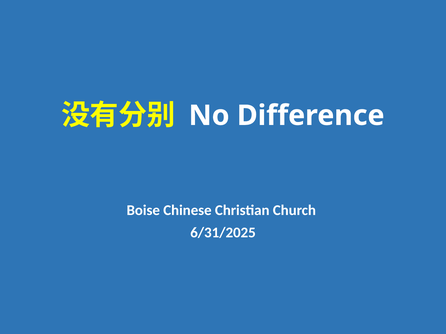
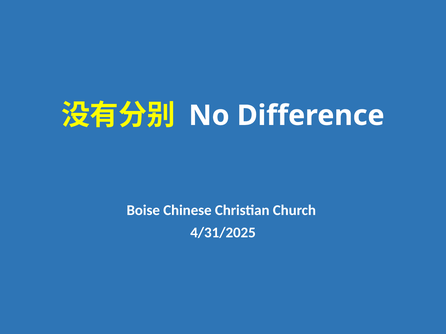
6/31/2025: 6/31/2025 -> 4/31/2025 (223, 233)
